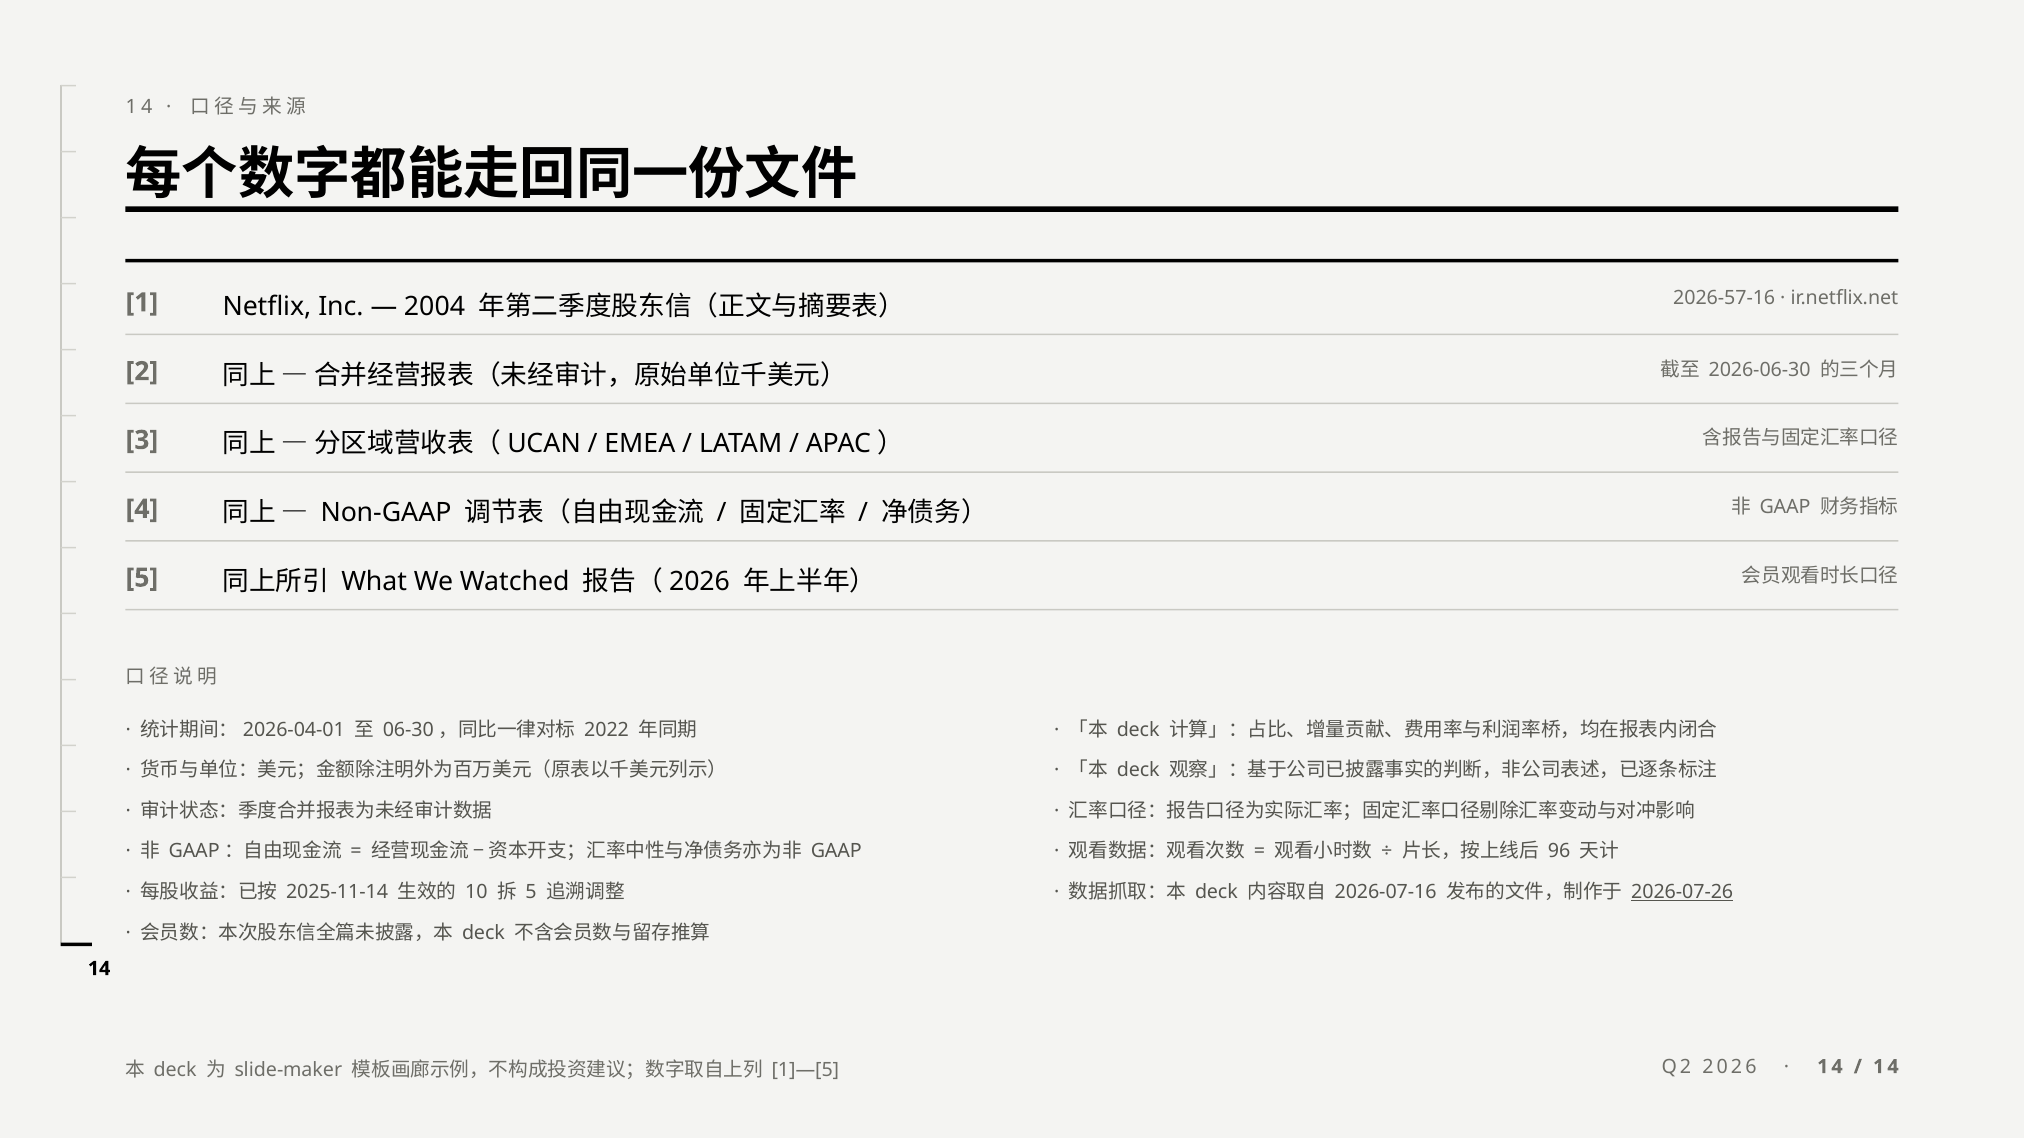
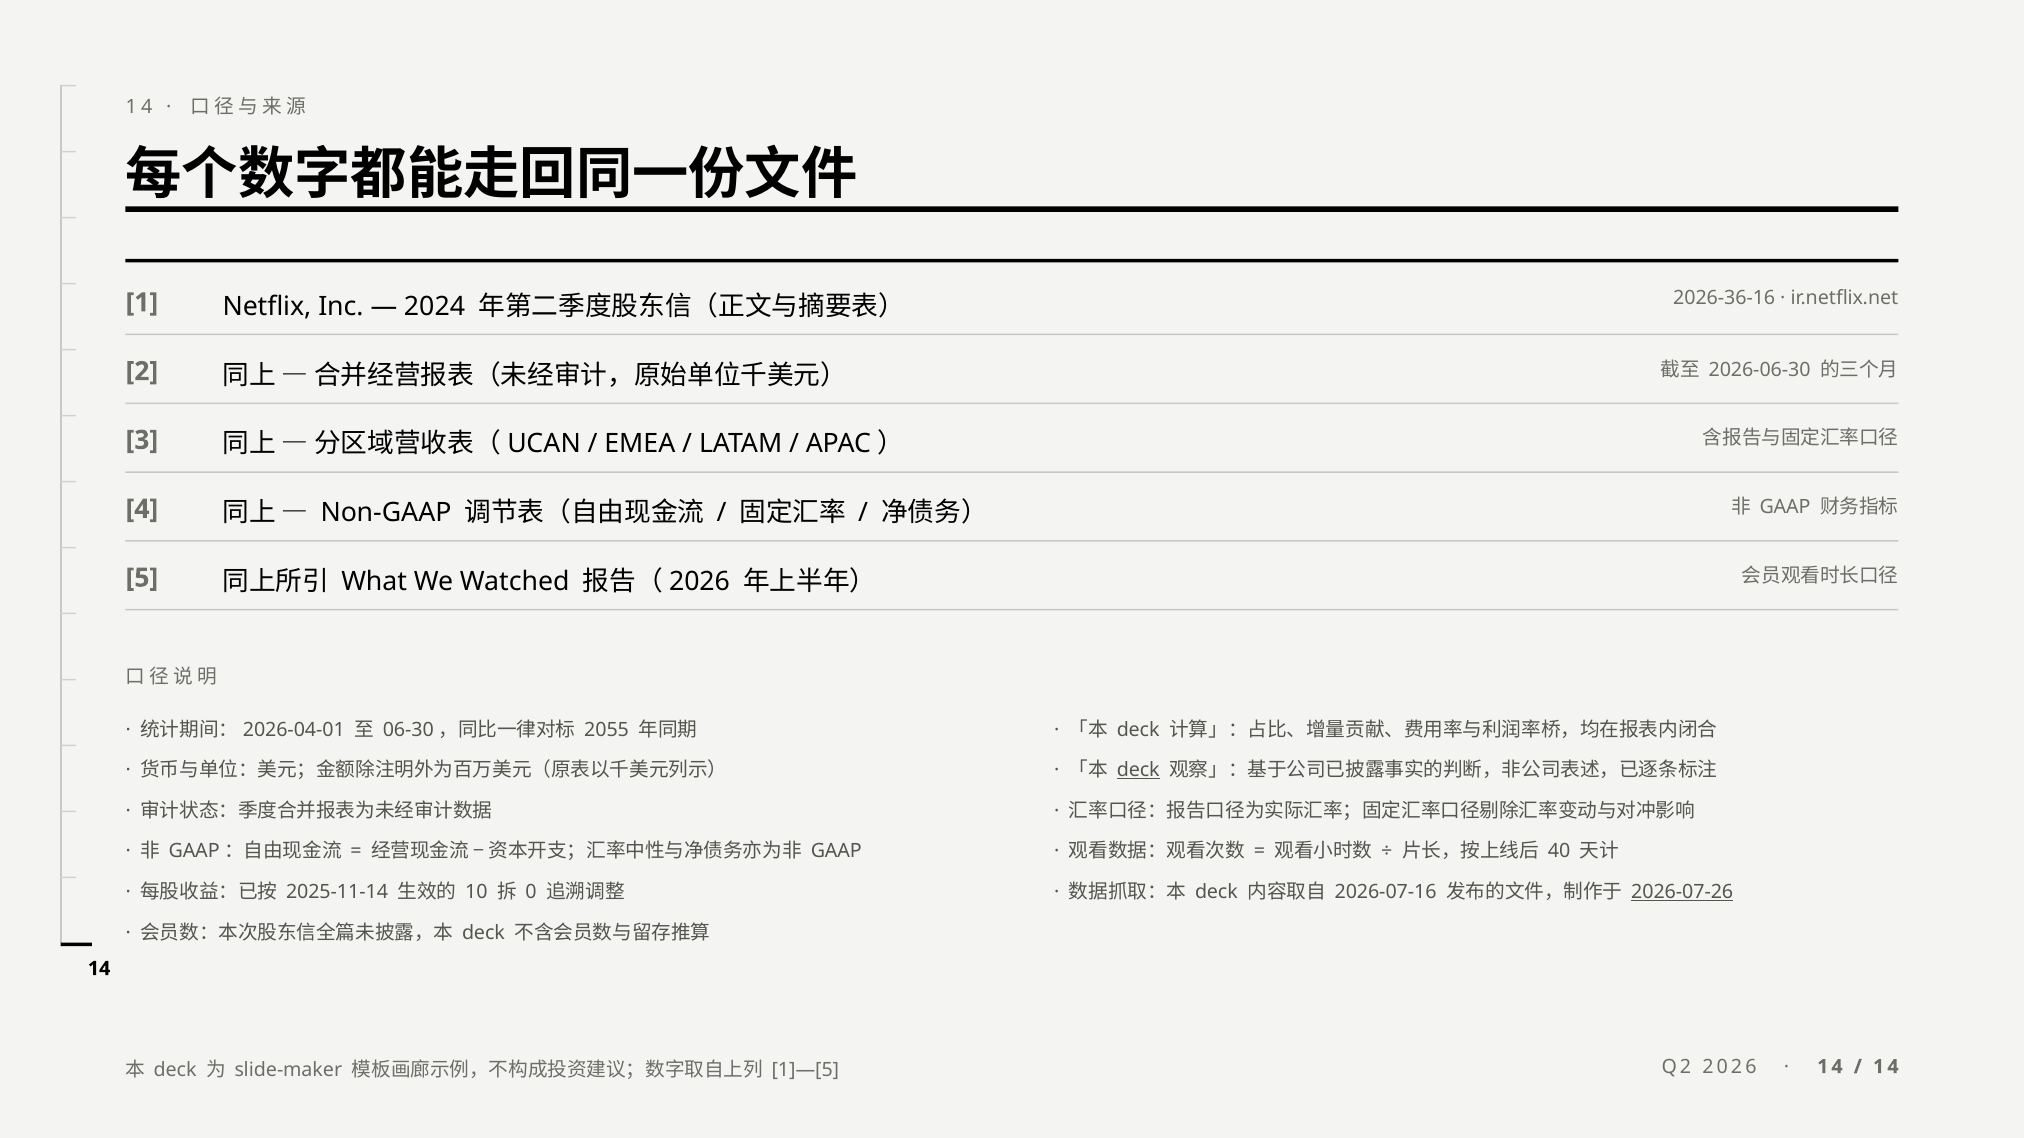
2004: 2004 -> 2024 (435, 307)
2026-57-16: 2026-57-16 -> 2026-36-16 (1724, 298)
2022: 2022 -> 2055 (607, 730)
deck underline: none -> present (1138, 771)
96: 96 -> 40 (1559, 852)
5: 5 -> 0 (531, 893)
